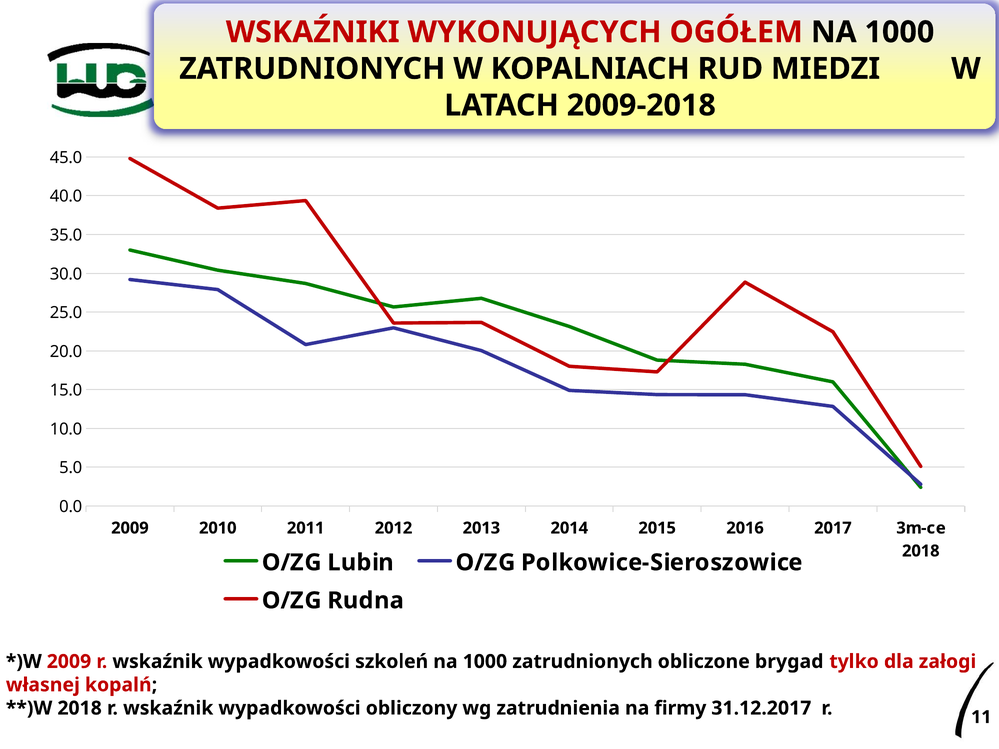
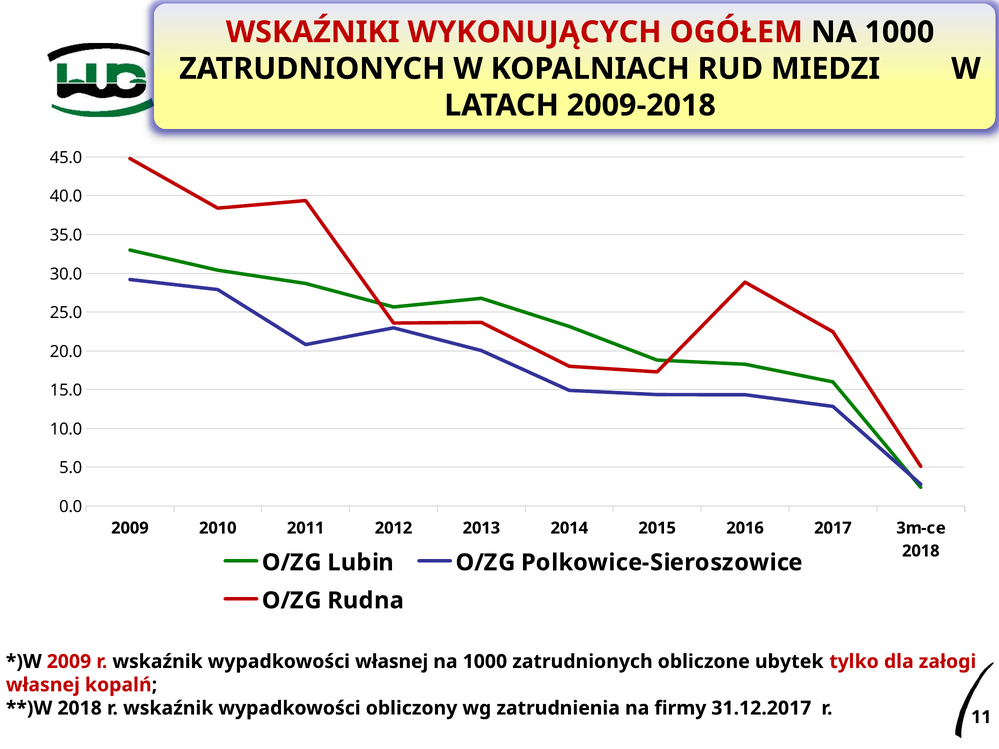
wypadkowości szkoleń: szkoleń -> własnej (392, 662)
brygad: brygad -> ubytek (789, 662)
